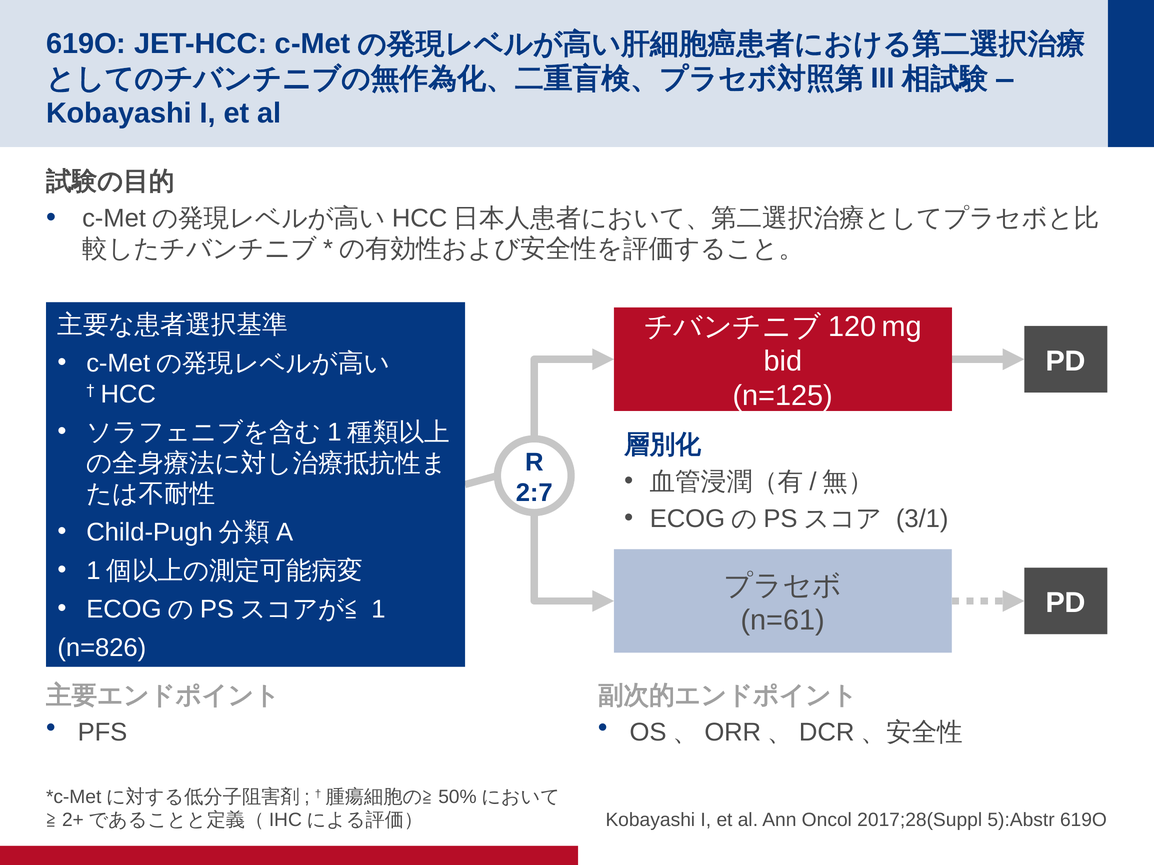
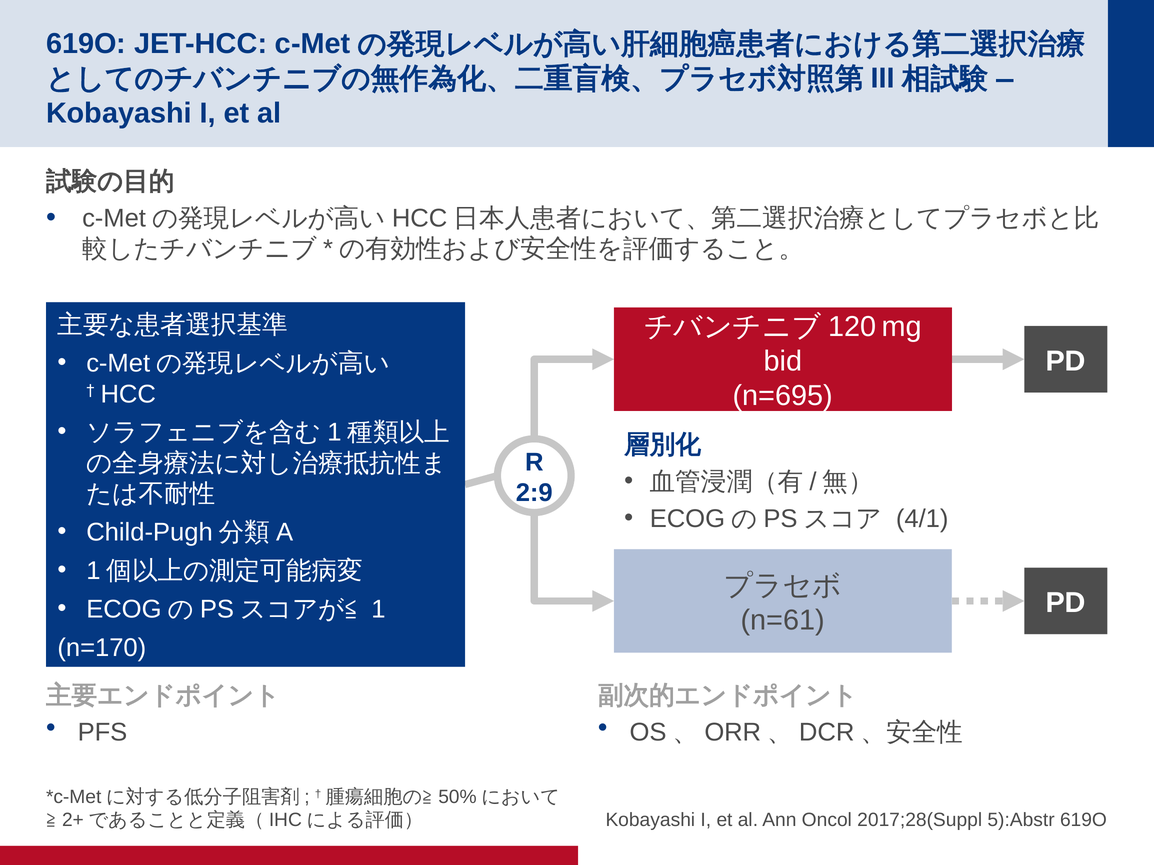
n=125: n=125 -> n=695 (783, 396)
2:7: 2:7 -> 2:9 (534, 493)
3/1: 3/1 -> 4/1 (922, 519)
n=826: n=826 -> n=170 (102, 648)
